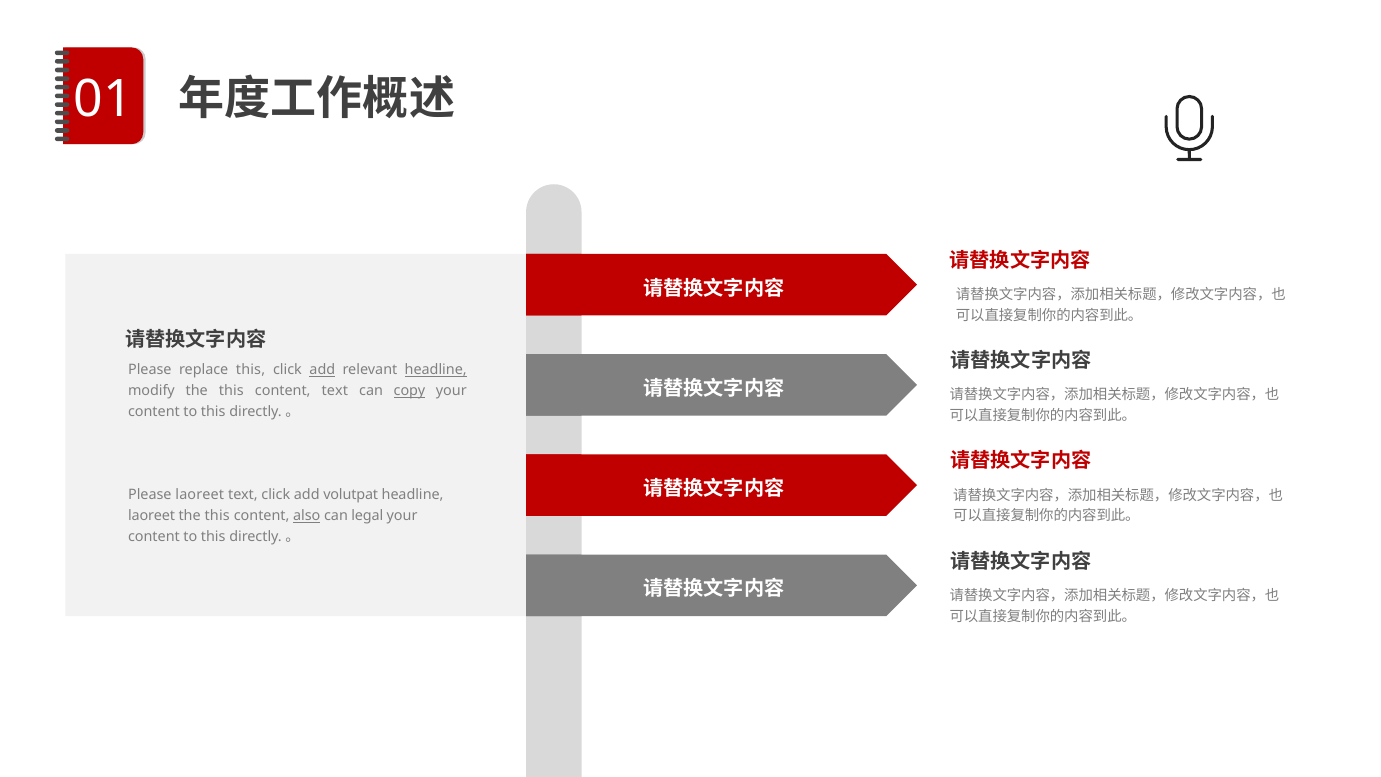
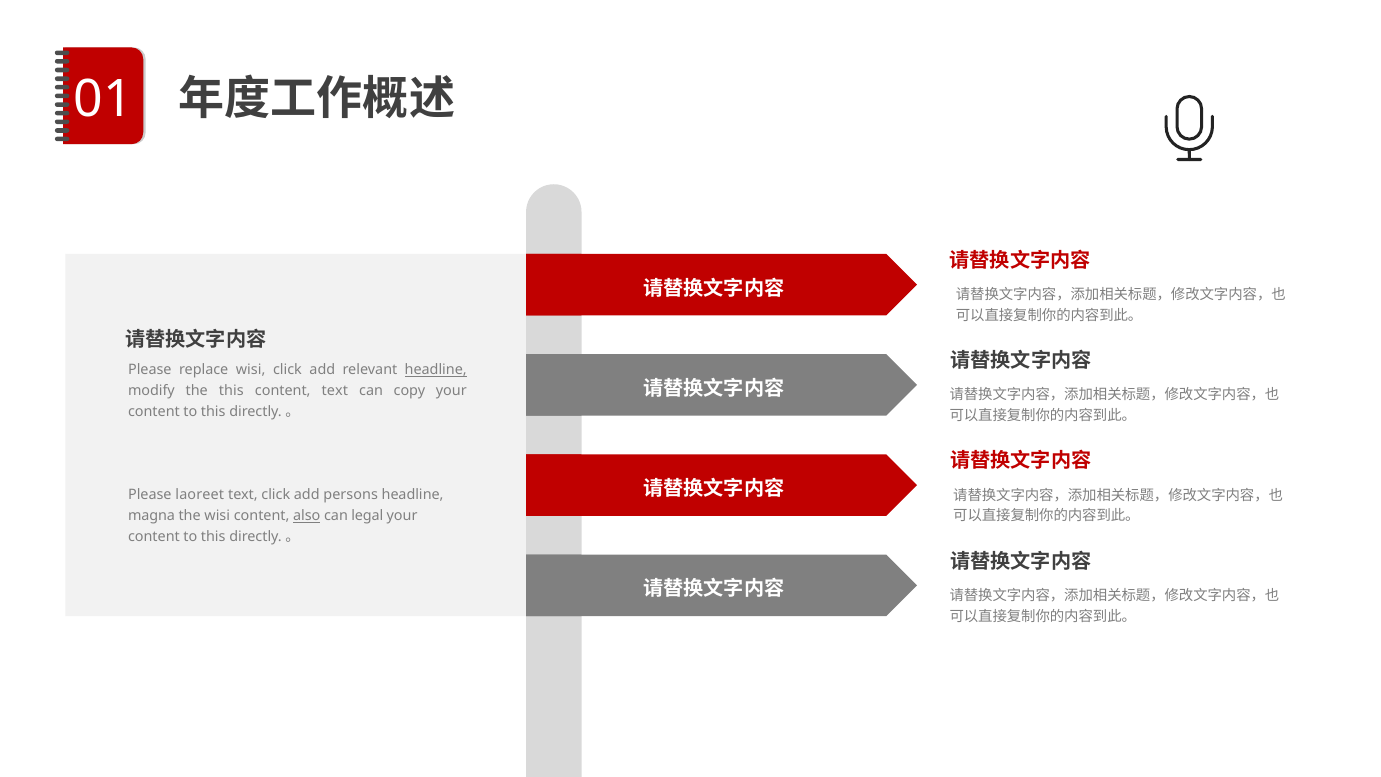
replace this: this -> wisi (251, 370)
add underline: present -> none (322, 370)
copy underline: present -> none (409, 391)
volutpat: volutpat -> persons (351, 495)
laoreet: laoreet -> magna (152, 516)
this: this -> wisi (217, 516)
